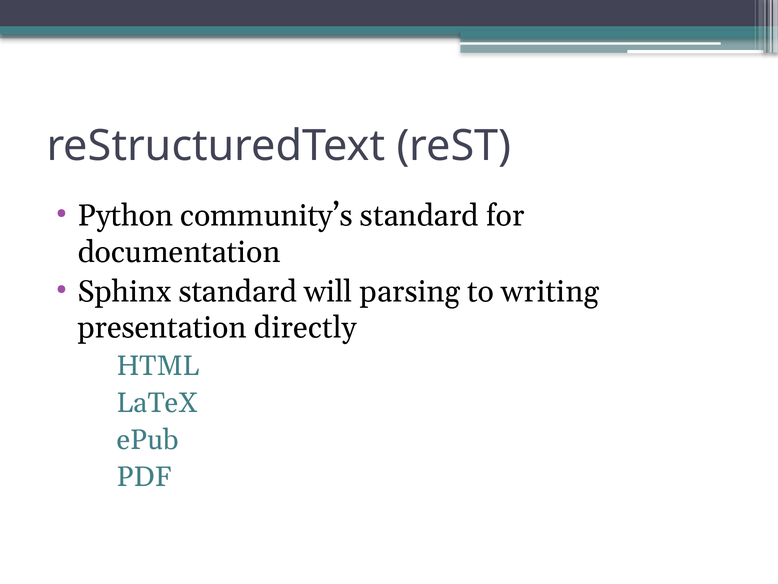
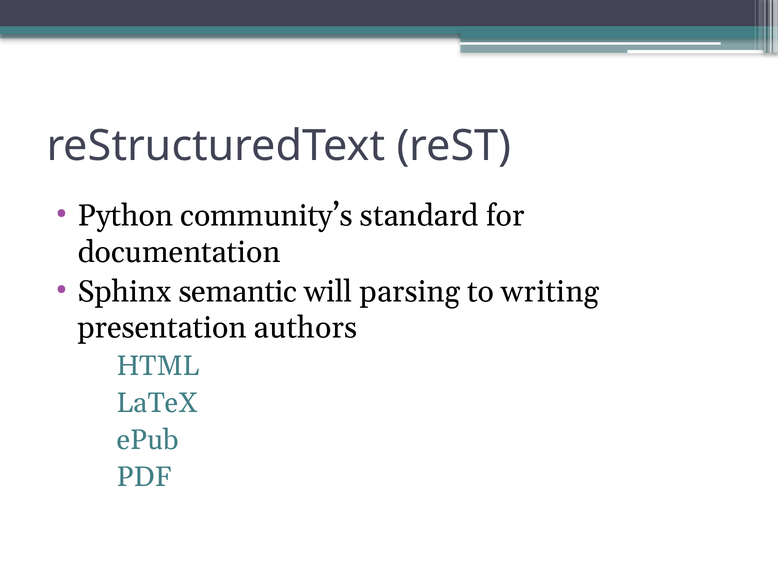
Sphinx standard: standard -> semantic (238, 291)
directly: directly -> authors (305, 328)
